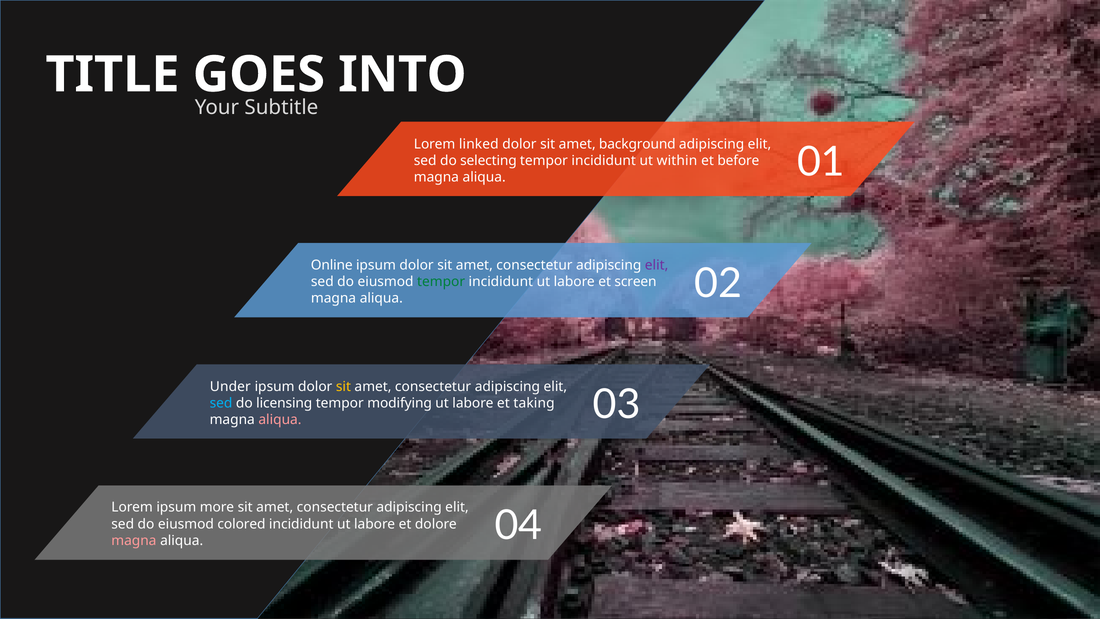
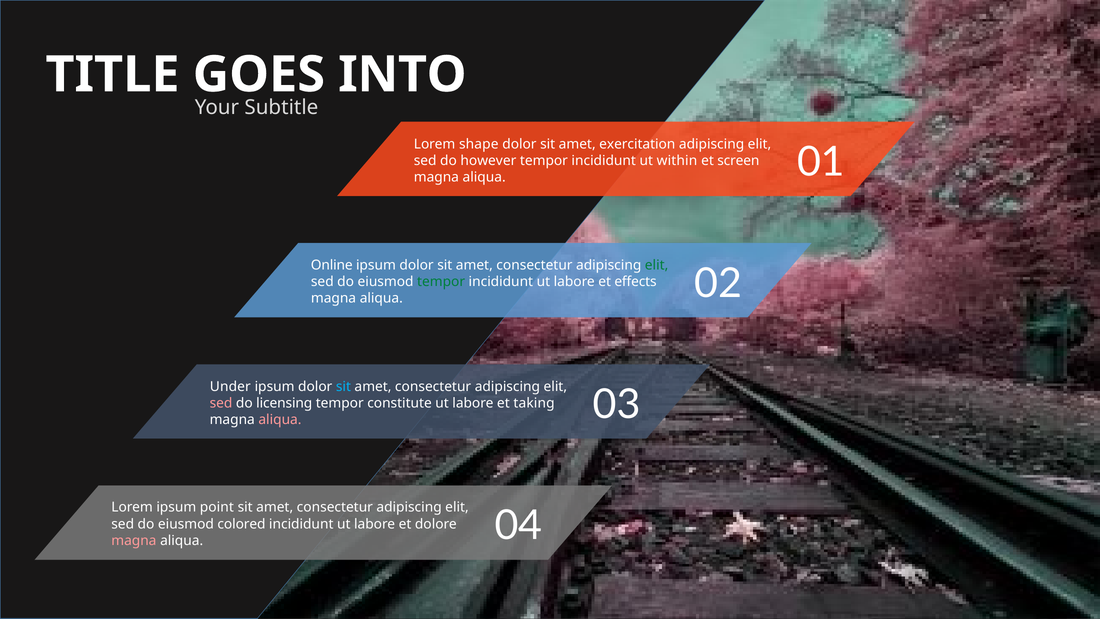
linked: linked -> shape (479, 144)
background: background -> exercitation (637, 144)
selecting: selecting -> however (488, 161)
before: before -> screen (738, 161)
elit colour: purple -> green (657, 265)
screen: screen -> effects (636, 282)
sit colour: yellow -> light blue (343, 386)
sed colour: light blue -> pink (221, 403)
modifying: modifying -> constitute (400, 403)
more: more -> point (217, 507)
